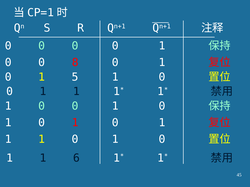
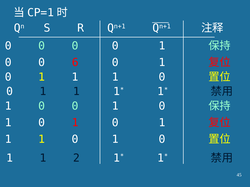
8: 8 -> 6 (75, 63)
5: 5 -> 1 (75, 77)
6: 6 -> 2 (77, 158)
